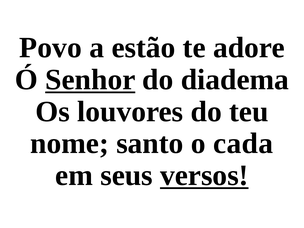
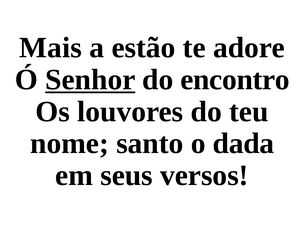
Povo: Povo -> Mais (50, 48)
diadema: diadema -> encontro (235, 80)
cada: cada -> dada (243, 143)
versos underline: present -> none (204, 175)
